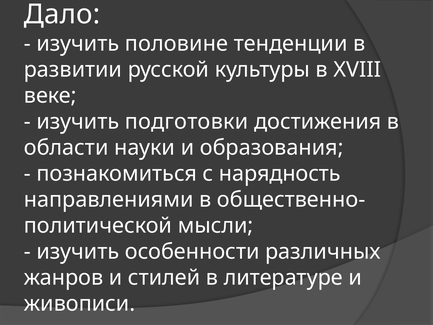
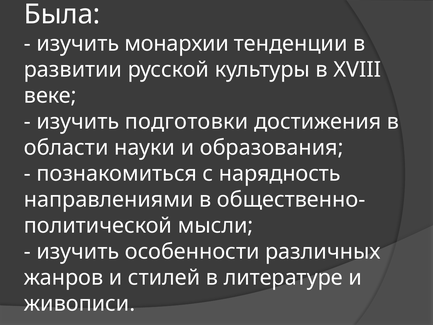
Дало: Дало -> Была (62, 14)
половине: половине -> монархии (177, 44)
